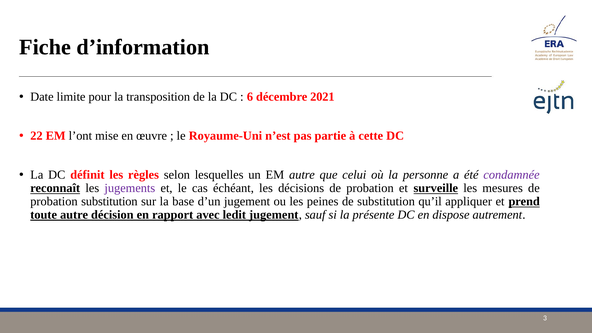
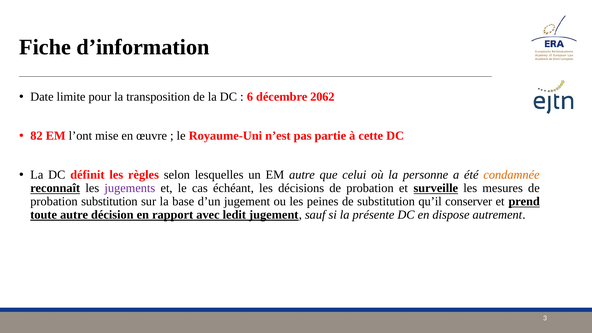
2021: 2021 -> 2062 (322, 97)
22: 22 -> 82 (36, 136)
condamnée colour: purple -> orange (511, 175)
appliquer: appliquer -> conserver (469, 201)
